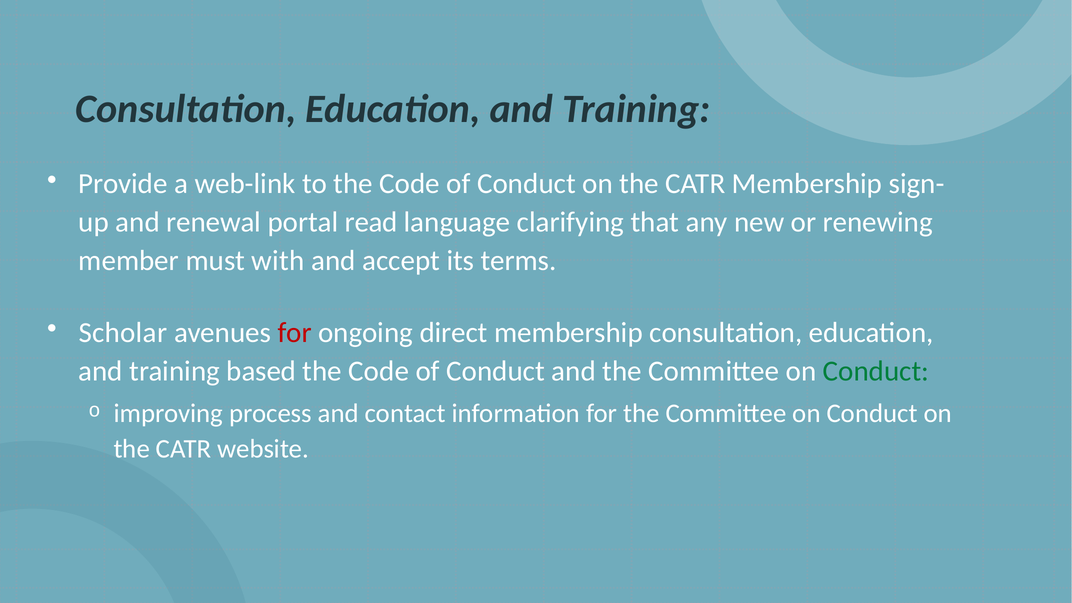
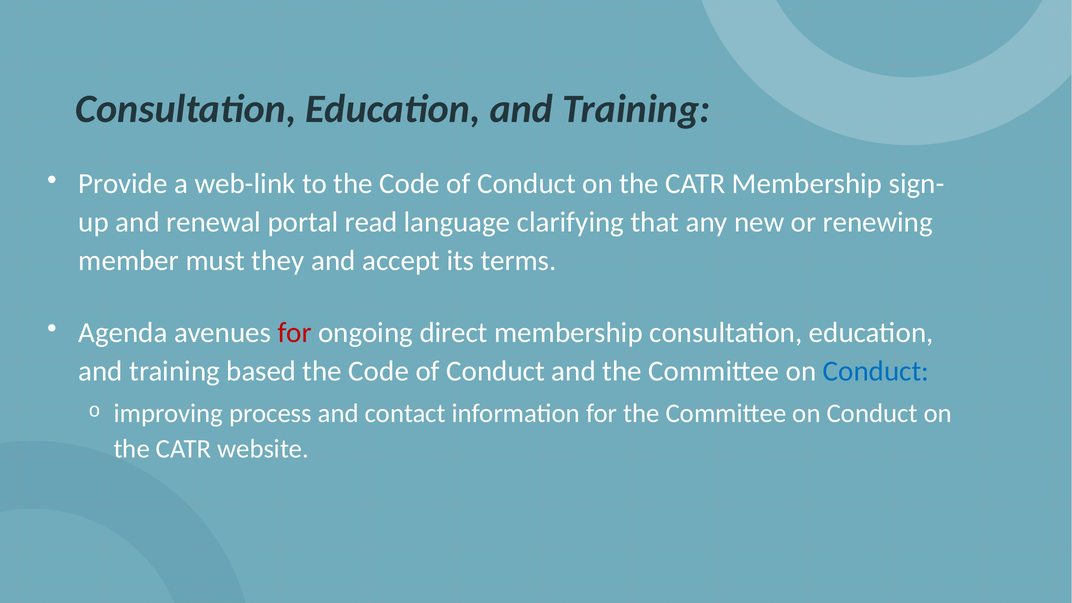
with: with -> they (278, 261)
Scholar: Scholar -> Agenda (123, 333)
Conduct colour: green -> blue (876, 371)
